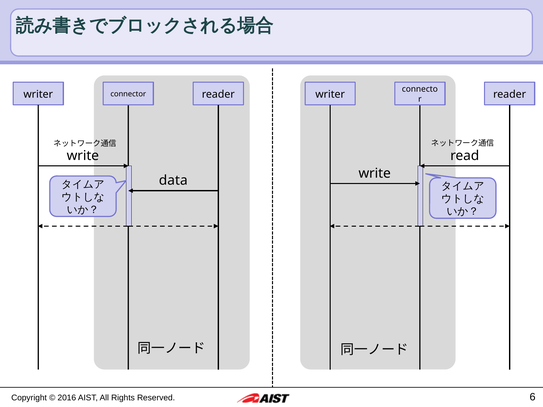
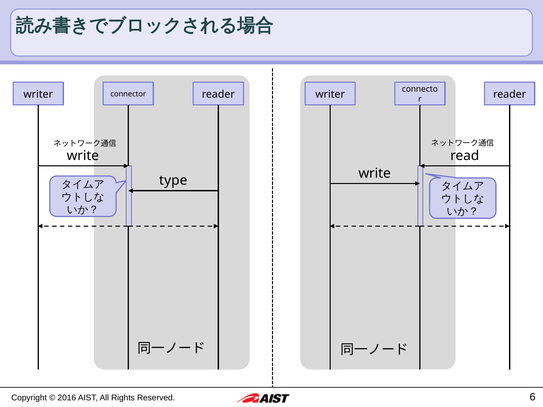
data: data -> type (173, 181)
